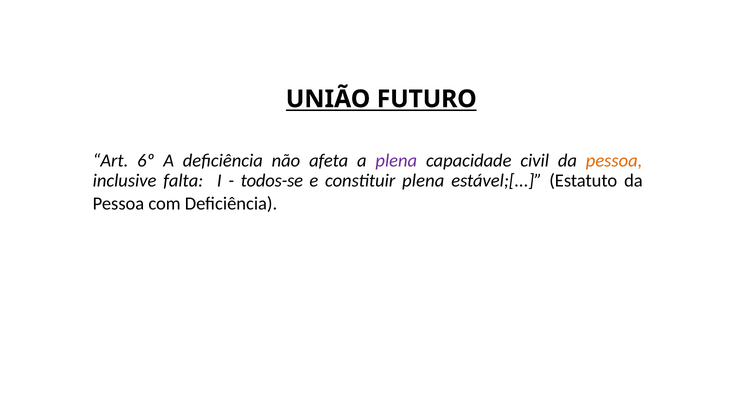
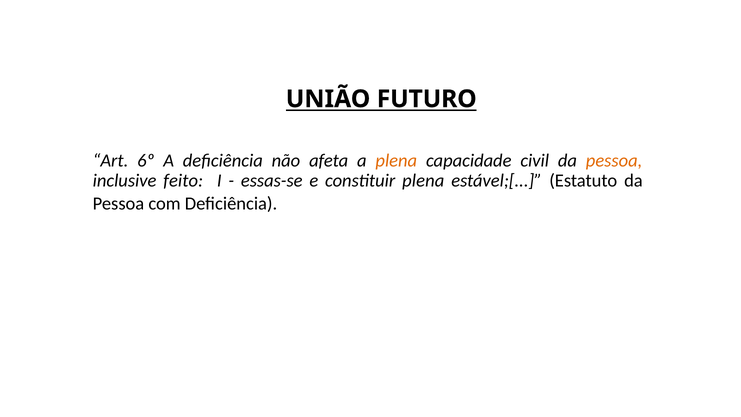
plena colour: purple -> orange (396, 161)
falta: falta -> feito (183, 181)
todos-se: todos-se -> essas-se (272, 181)
